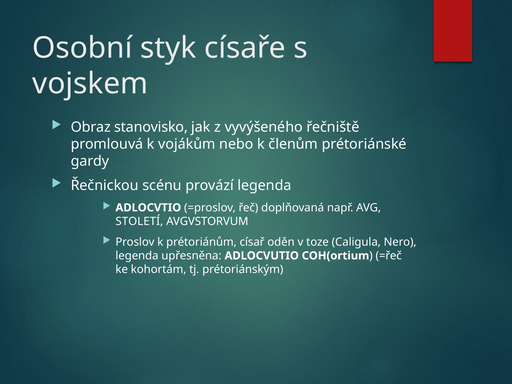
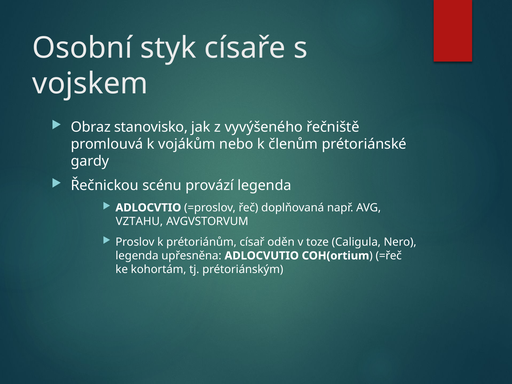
STOLETÍ: STOLETÍ -> VZTAHU (139, 221)
